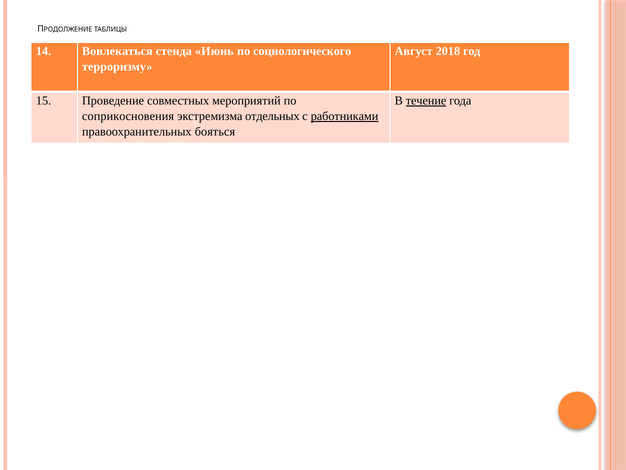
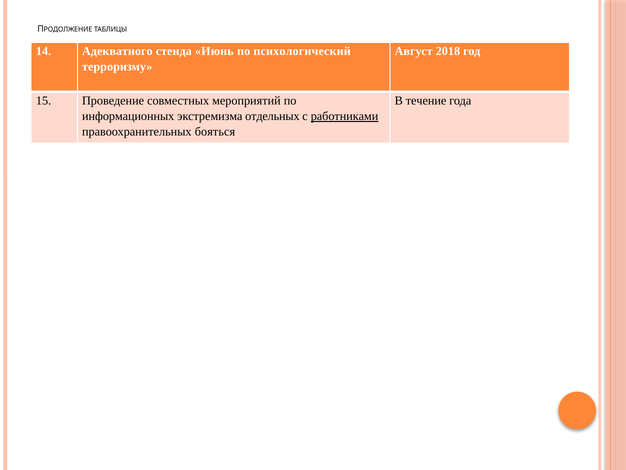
Вовлекаться: Вовлекаться -> Адекватного (117, 51)
социологического: социологического -> психологический (302, 51)
течение underline: present -> none (426, 101)
соприкосновения: соприкосновения -> информационных (128, 116)
